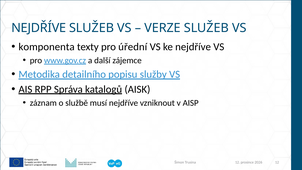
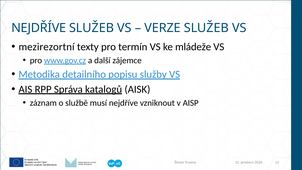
komponenta: komponenta -> mezirezortní (47, 47)
úřední: úřední -> termín (133, 47)
ke nejdříve: nejdříve -> mládeže (193, 47)
